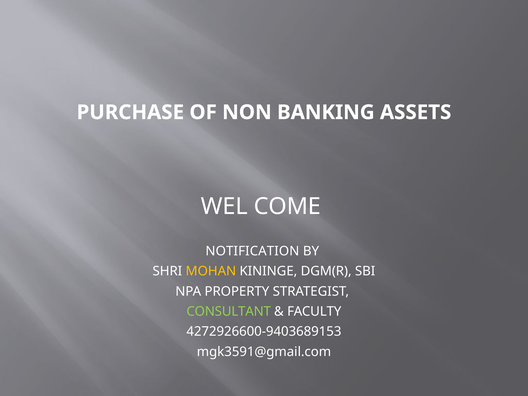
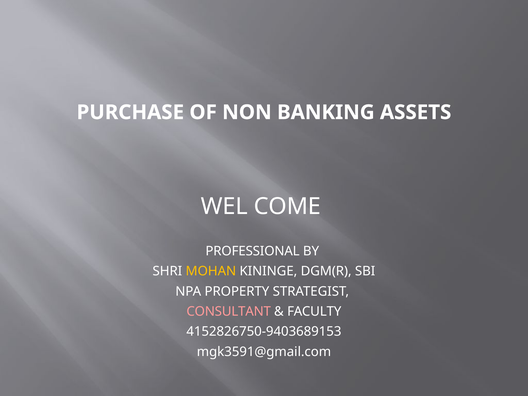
NOTIFICATION: NOTIFICATION -> PROFESSIONAL (253, 251)
CONSULTANT colour: light green -> pink (229, 311)
4272926600-9403689153: 4272926600-9403689153 -> 4152826750-9403689153 (264, 332)
